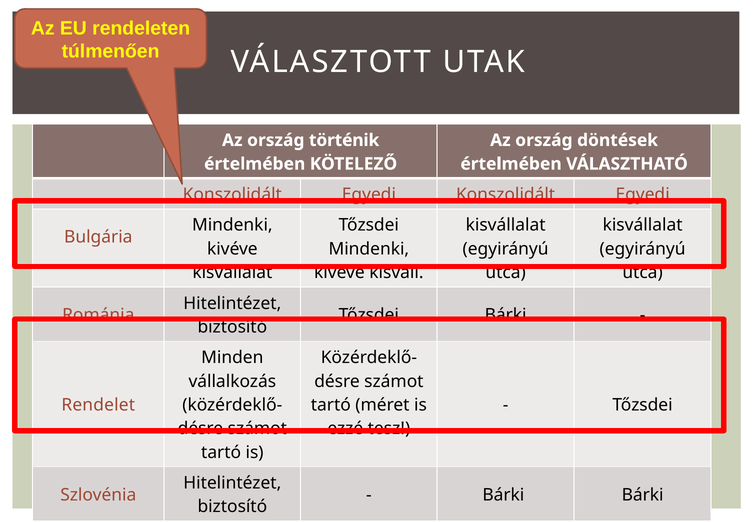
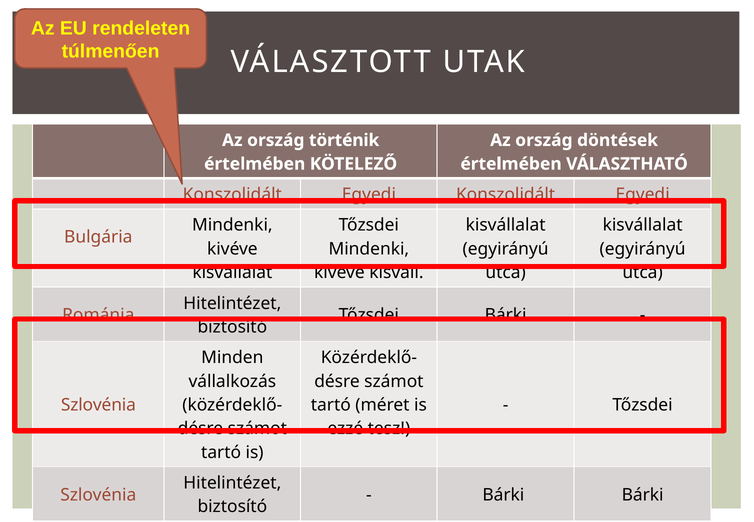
Rendelet: Rendelet -> Szlovénia (98, 405)
